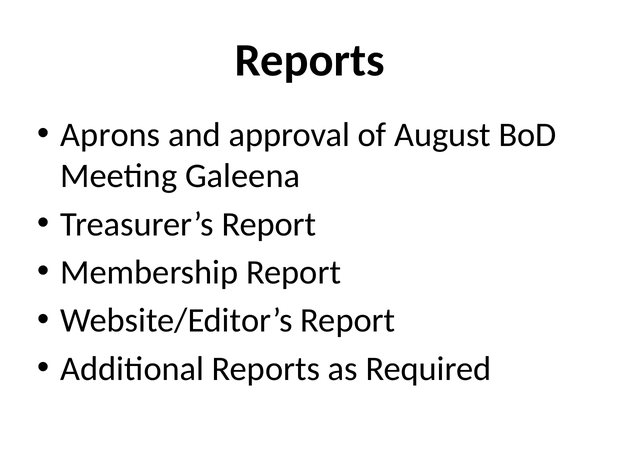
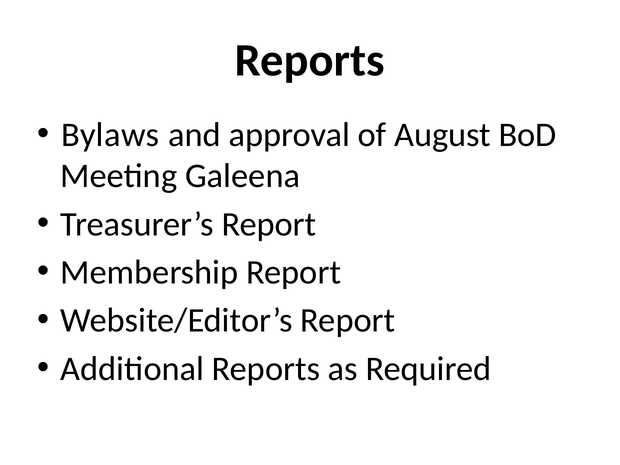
Aprons: Aprons -> Bylaws (110, 135)
